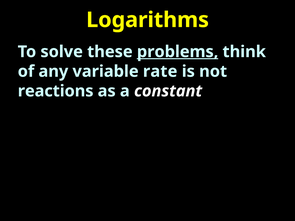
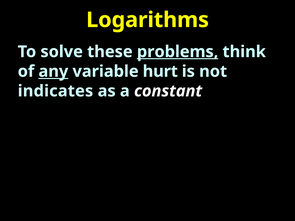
any underline: none -> present (53, 71)
rate: rate -> hurt (160, 71)
reactions: reactions -> indicates (55, 91)
